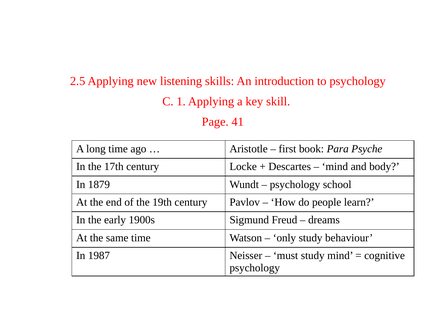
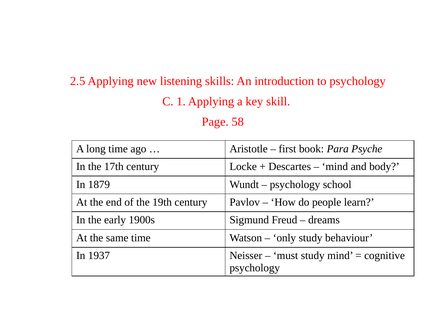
41: 41 -> 58 (238, 122)
1987: 1987 -> 1937 (99, 255)
